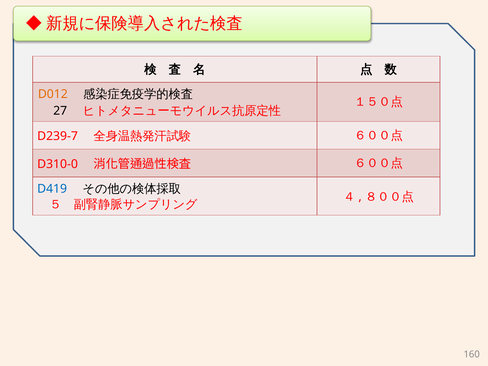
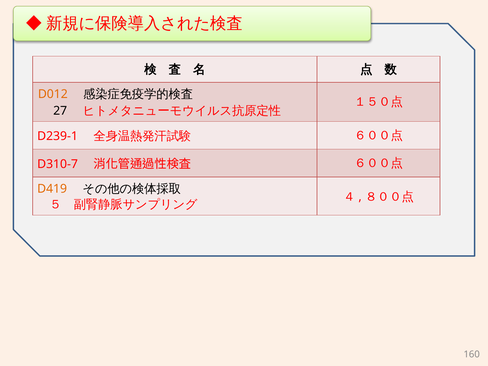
D239-7: D239-7 -> D239-1 (58, 136)
D310-0: D310-0 -> D310-7 (58, 164)
D419 colour: blue -> orange (52, 189)
